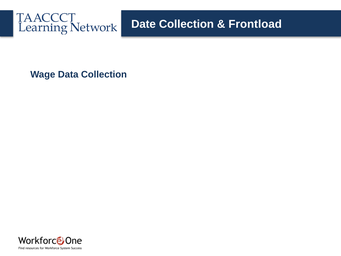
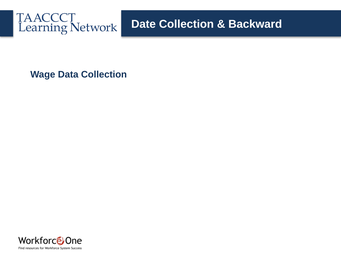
Frontload: Frontload -> Backward (255, 24)
